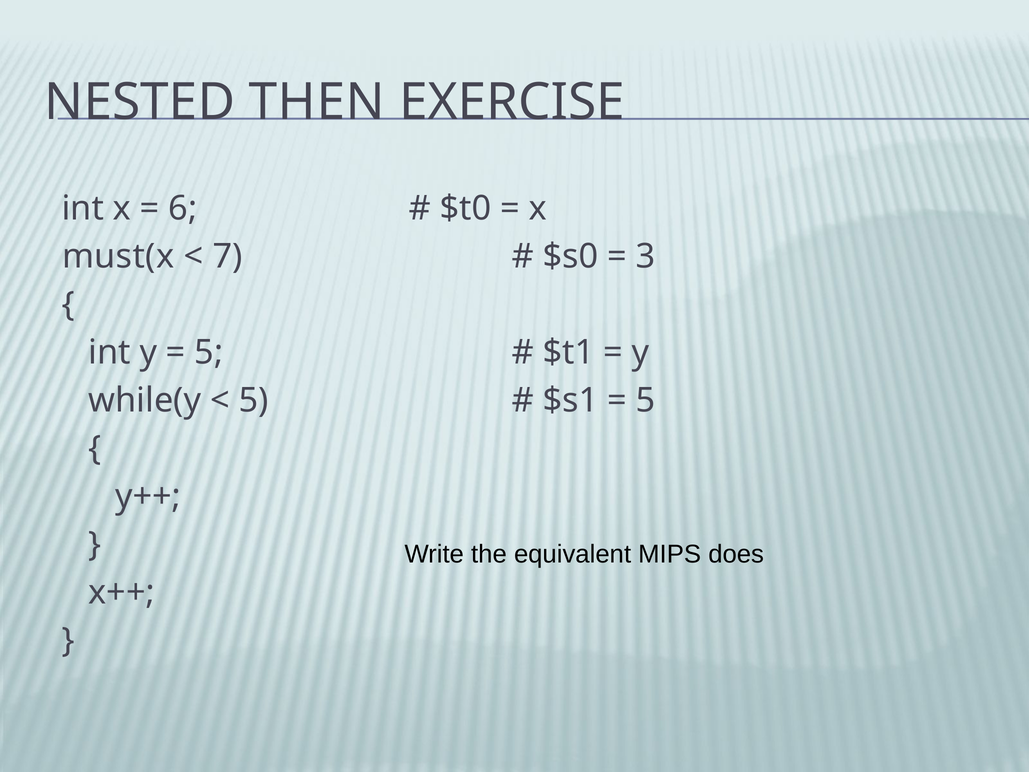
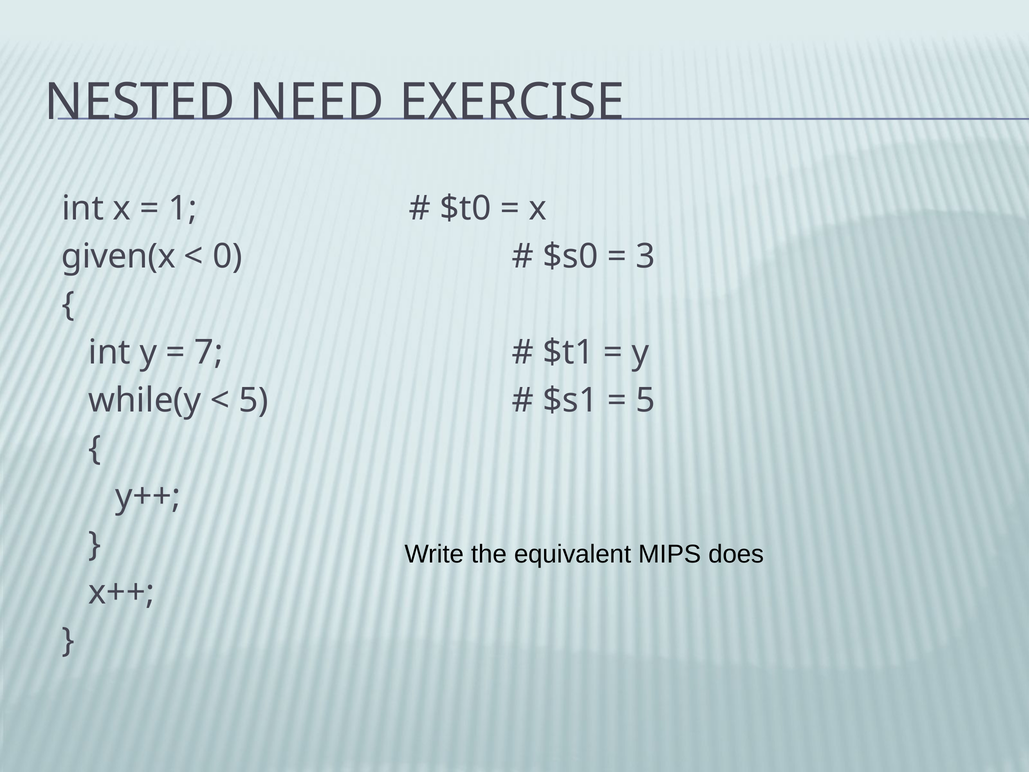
THEN: THEN -> NEED (317, 102)
6: 6 -> 1 (183, 208)
must(x: must(x -> given(x (118, 256)
7: 7 -> 0 (227, 256)
5: 5 -> 7 (209, 352)
